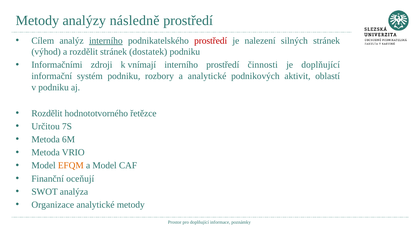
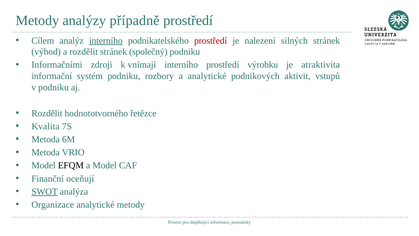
následně: následně -> případně (135, 20)
dostatek: dostatek -> společný (148, 52)
činnosti: činnosti -> výrobku (263, 65)
je doplňující: doplňující -> atraktivita (321, 65)
oblastí: oblastí -> vstupů (328, 76)
Určitou: Určitou -> Kvalita (46, 126)
EFQM colour: orange -> black (71, 165)
SWOT underline: none -> present (45, 191)
